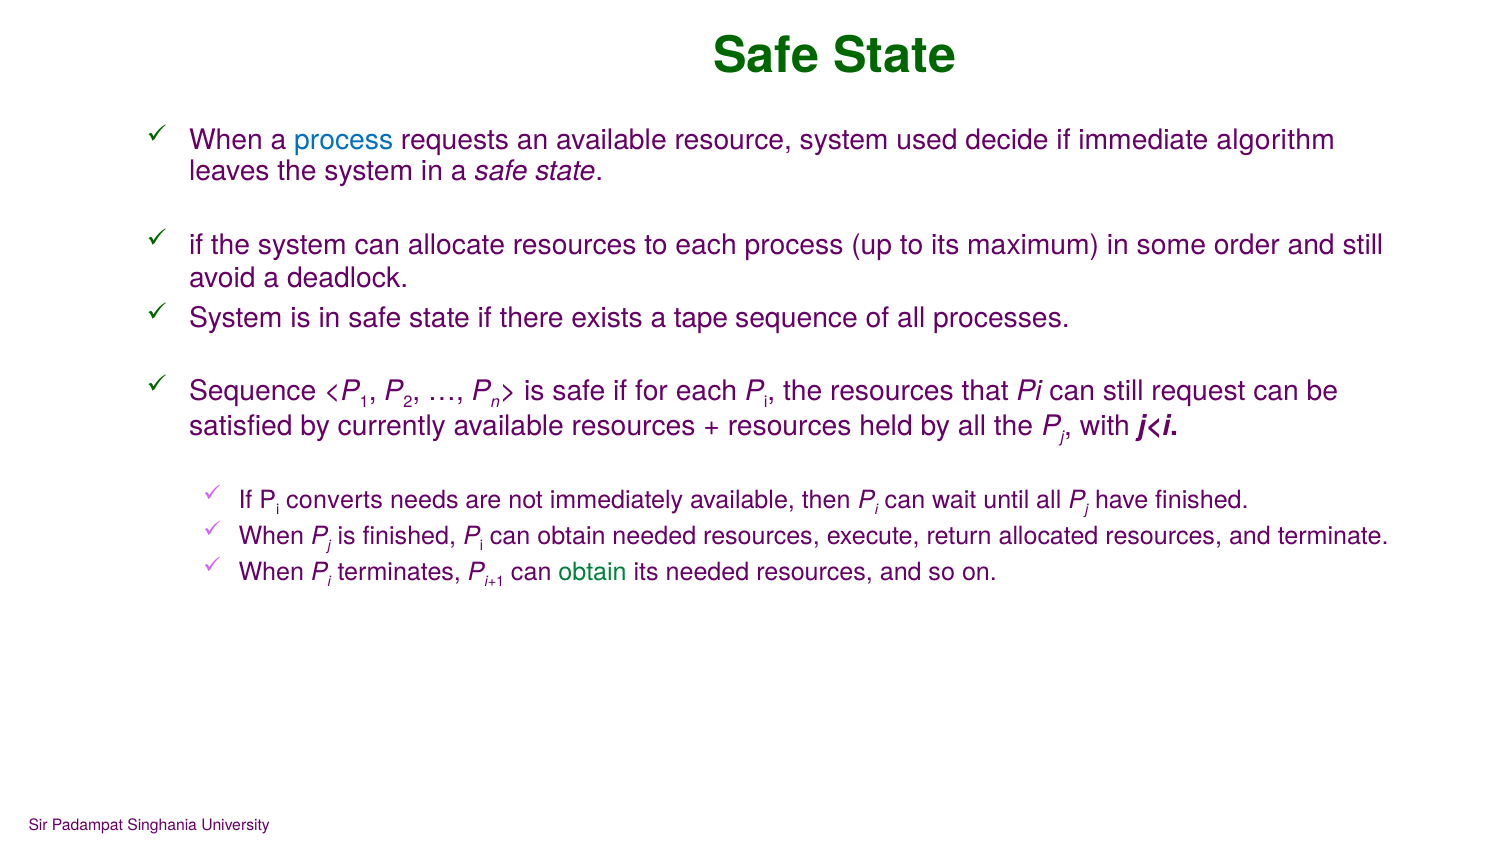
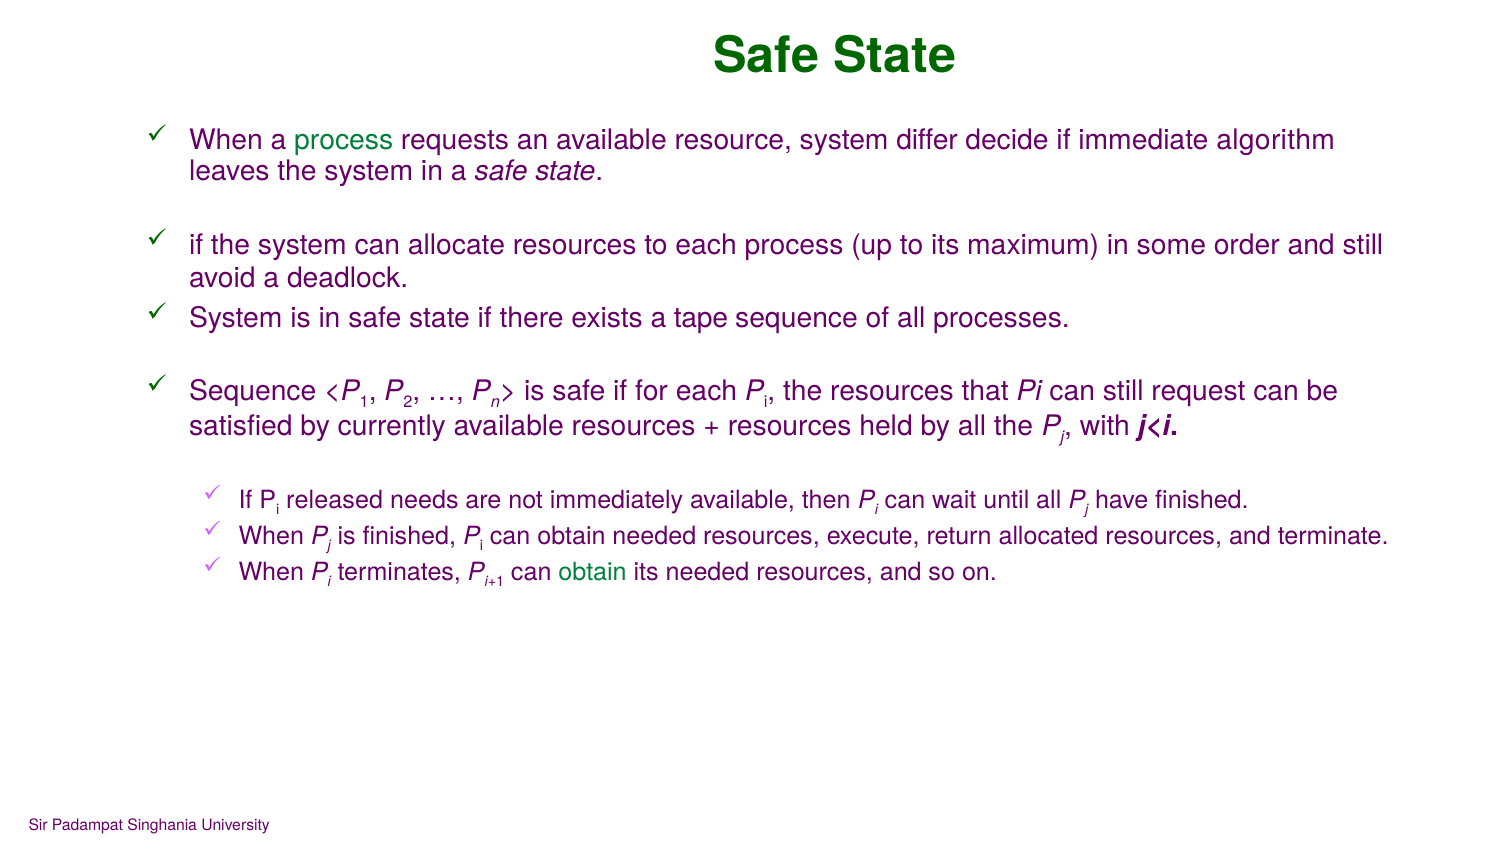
process colour: blue -> green (344, 140)
used: used -> differ (927, 140)
converts: converts -> released (335, 500)
